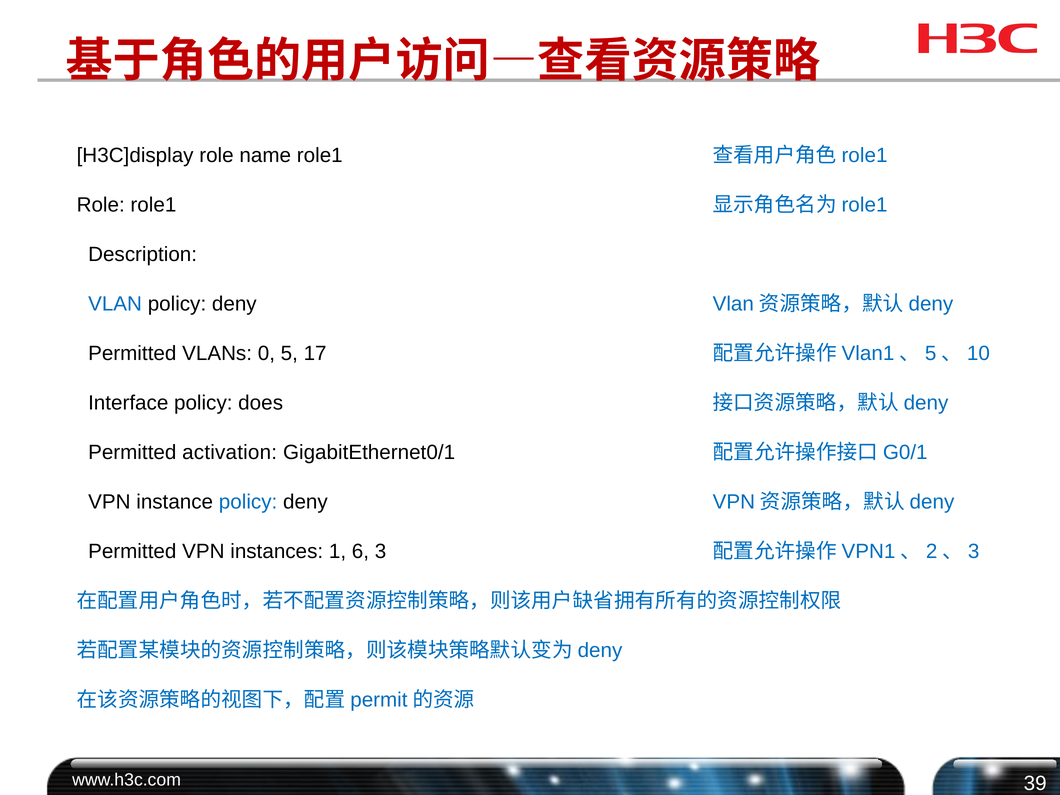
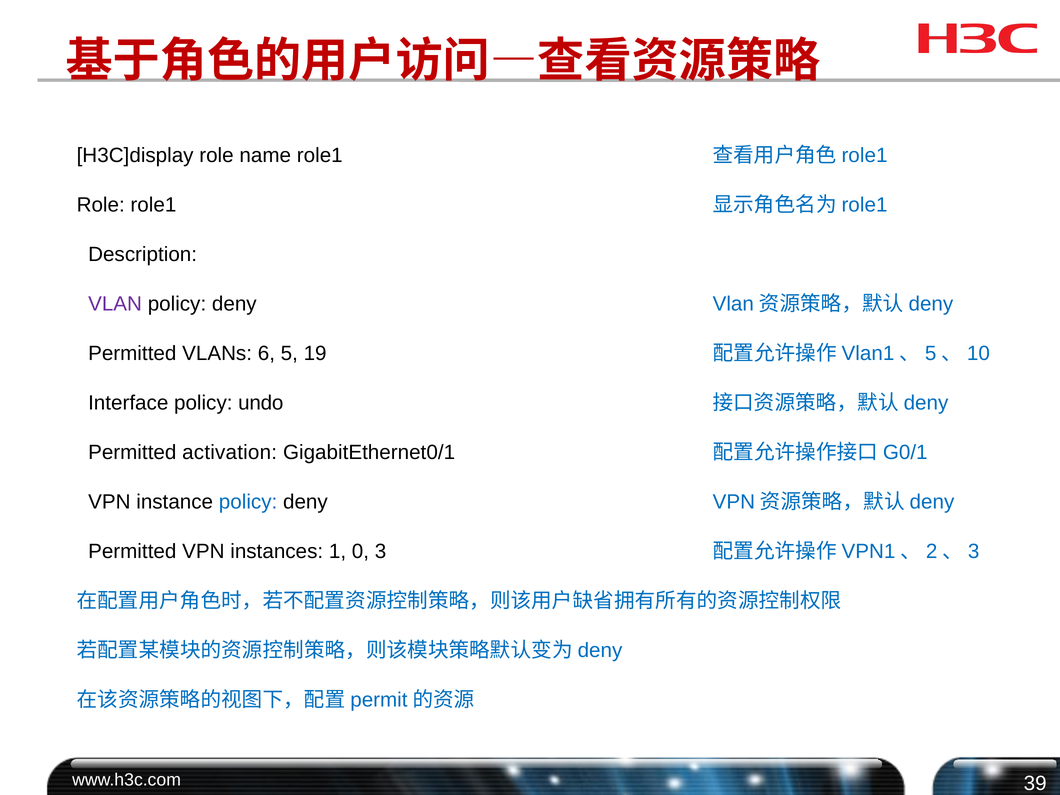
VLAN colour: blue -> purple (115, 304)
0: 0 -> 6 (266, 354)
17: 17 -> 19 (315, 354)
does: does -> undo (261, 403)
6: 6 -> 0 (360, 552)
